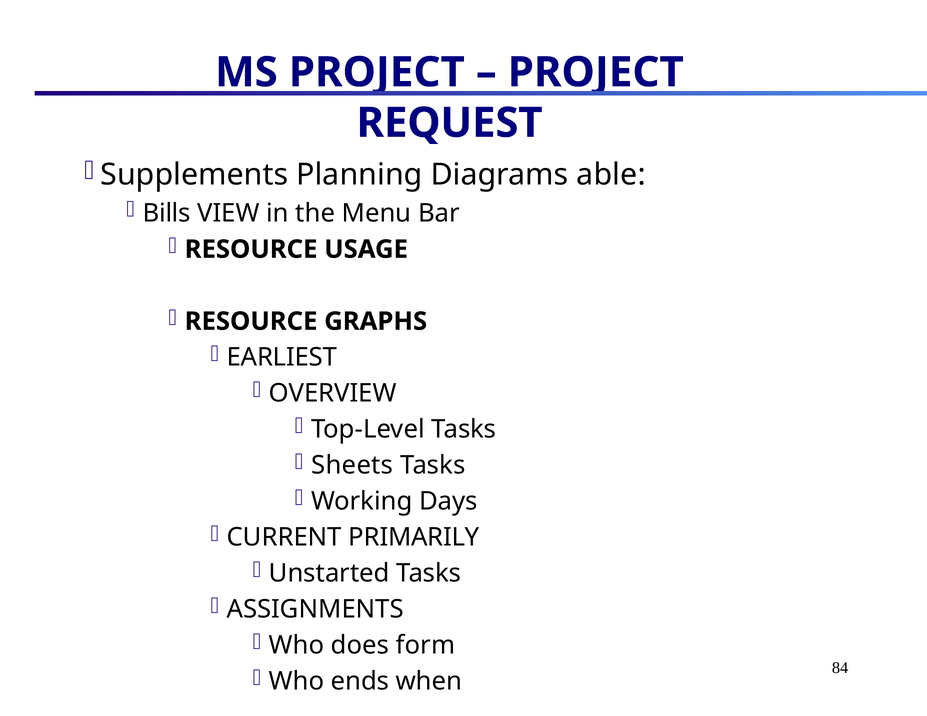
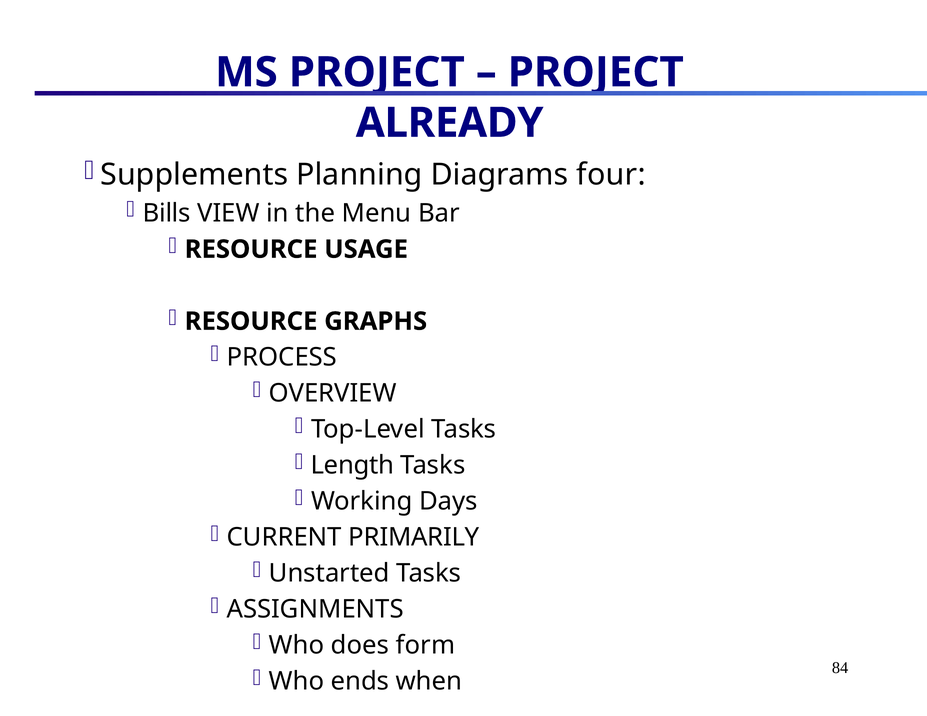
REQUEST: REQUEST -> ALREADY (450, 123)
able: able -> four (611, 175)
EARLIEST: EARLIEST -> PROCESS (282, 358)
Sheets: Sheets -> Length (352, 466)
